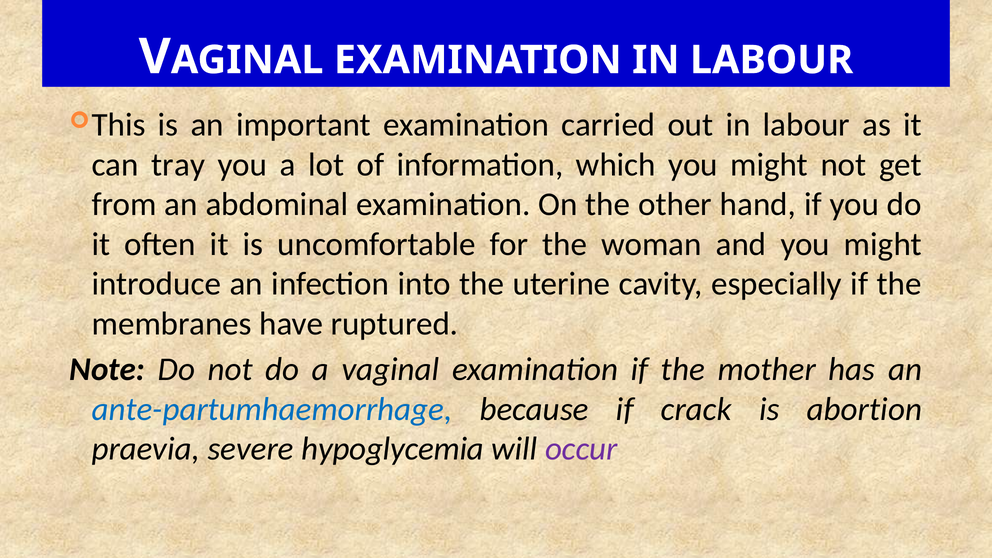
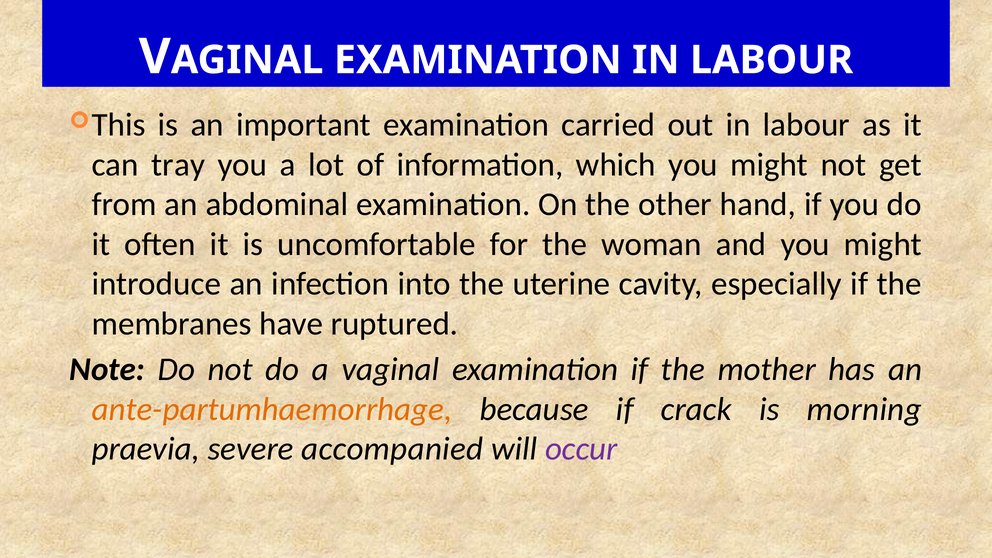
ante-partumhaemorrhage colour: blue -> orange (272, 409)
abortion: abortion -> morning (864, 409)
hypoglycemia: hypoglycemia -> accompanied (392, 449)
